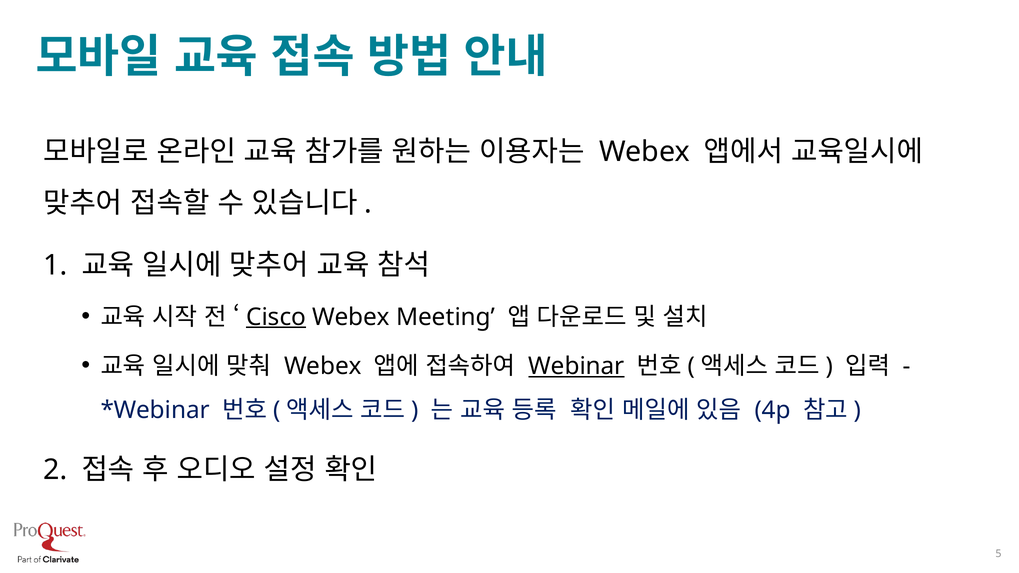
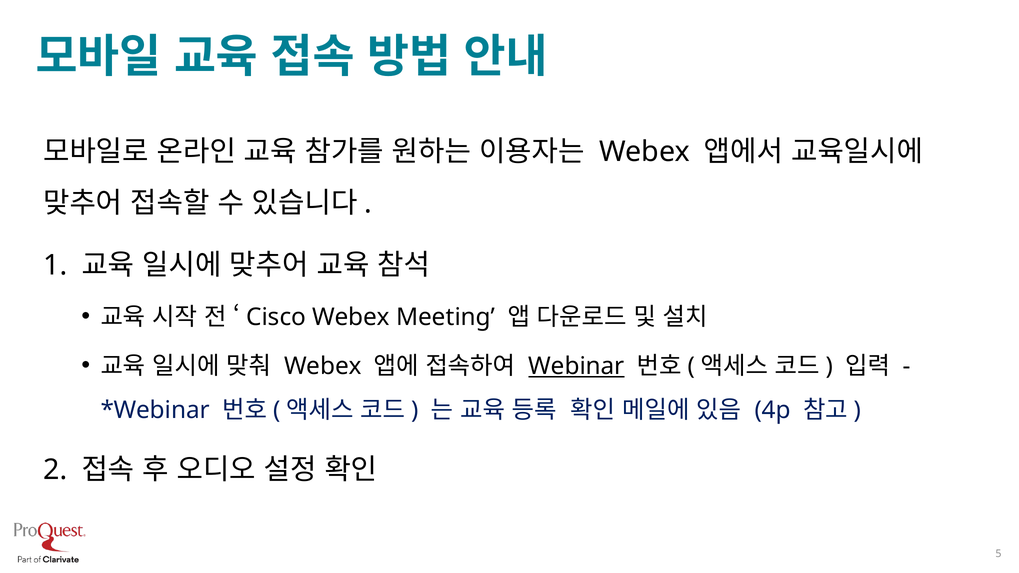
Cisco underline: present -> none (276, 317)
